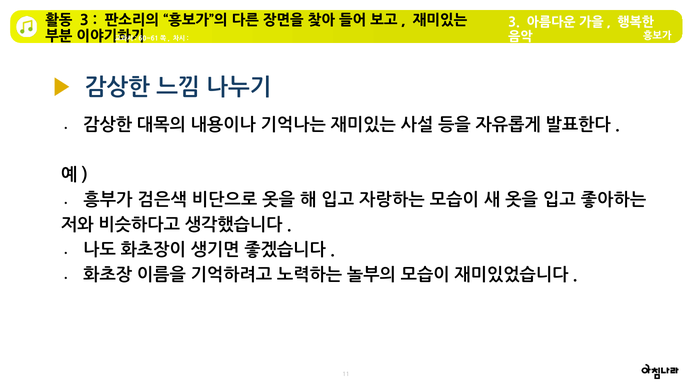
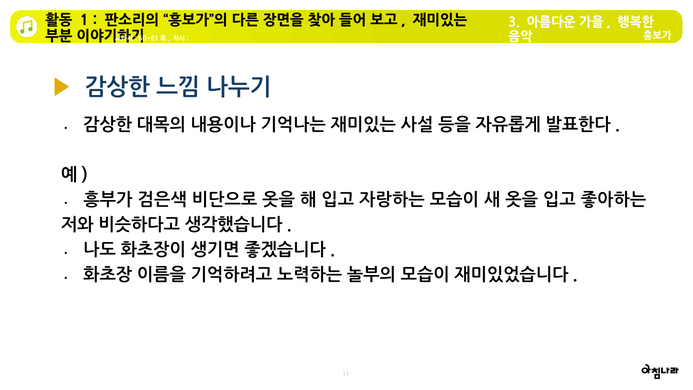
3: 3 -> 1 (84, 21)
